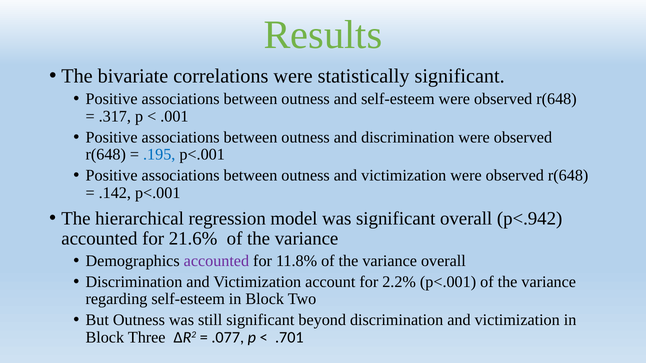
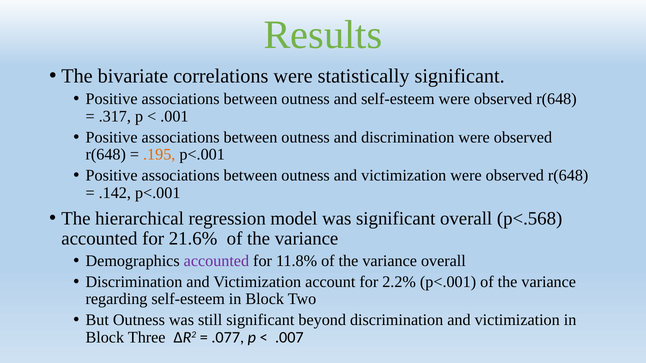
.195 colour: blue -> orange (159, 155)
p<.942: p<.942 -> p<.568 (530, 219)
.701: .701 -> .007 (289, 338)
